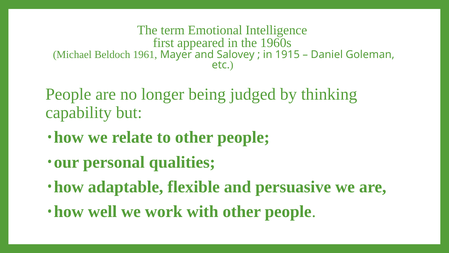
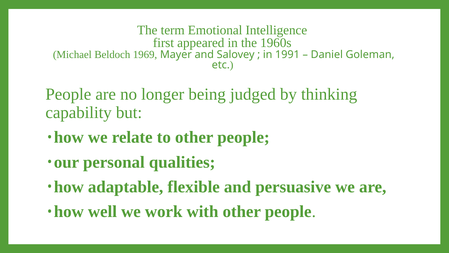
1961: 1961 -> 1969 (145, 55)
1915: 1915 -> 1991 (287, 55)
